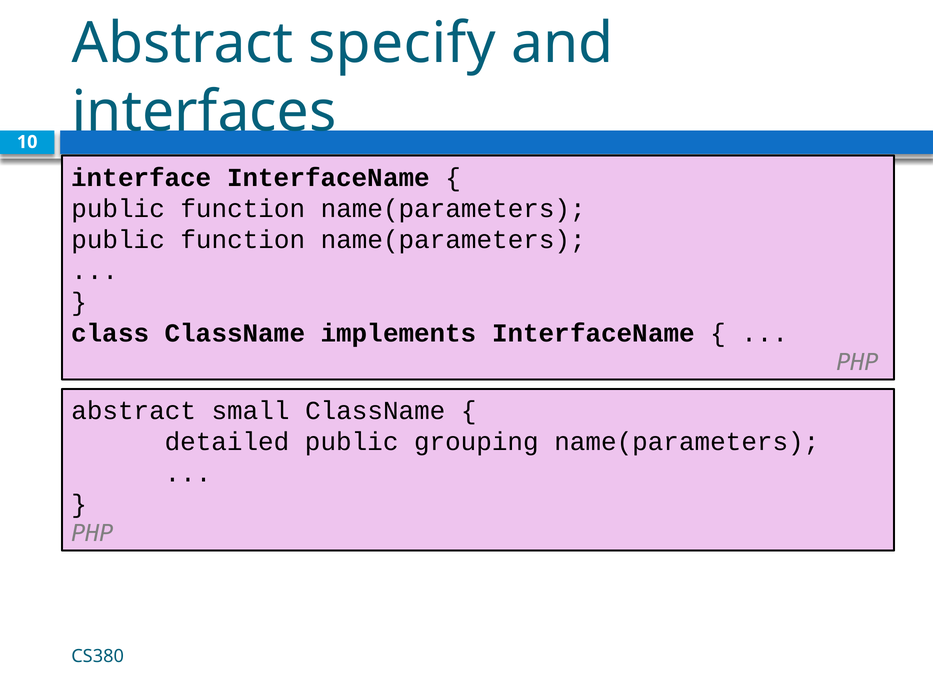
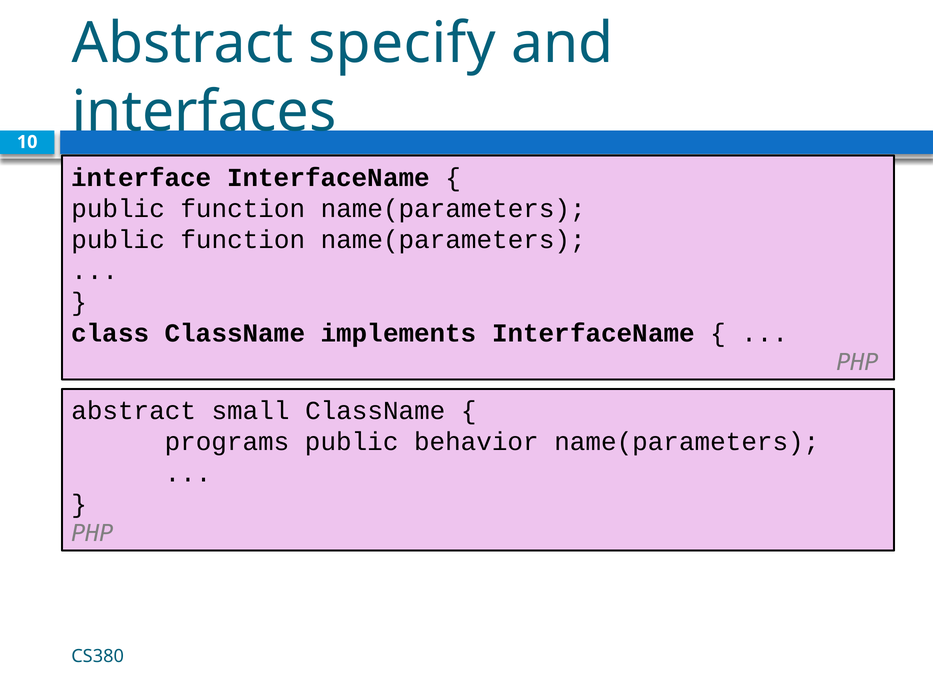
detailed: detailed -> programs (227, 442)
grouping: grouping -> behavior (476, 442)
